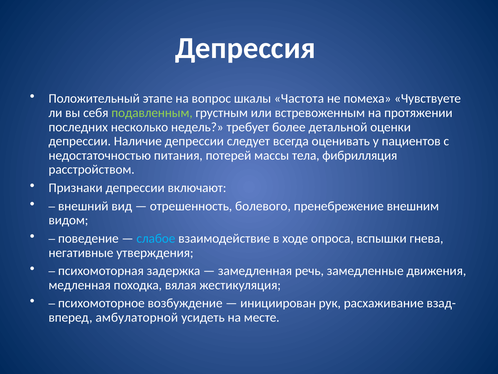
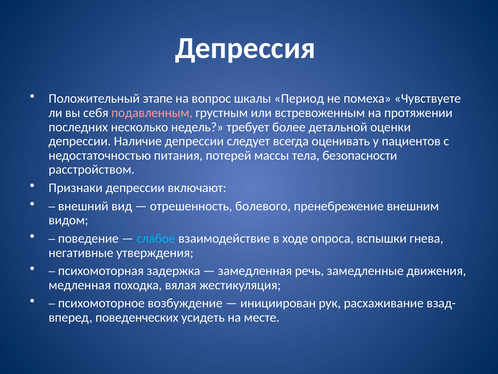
Частота: Частота -> Период (299, 98)
подавленным colour: light green -> pink (152, 113)
фибрилляция: фибрилляция -> безопасности (360, 155)
амбулаторной: амбулаторной -> поведенческих (137, 317)
